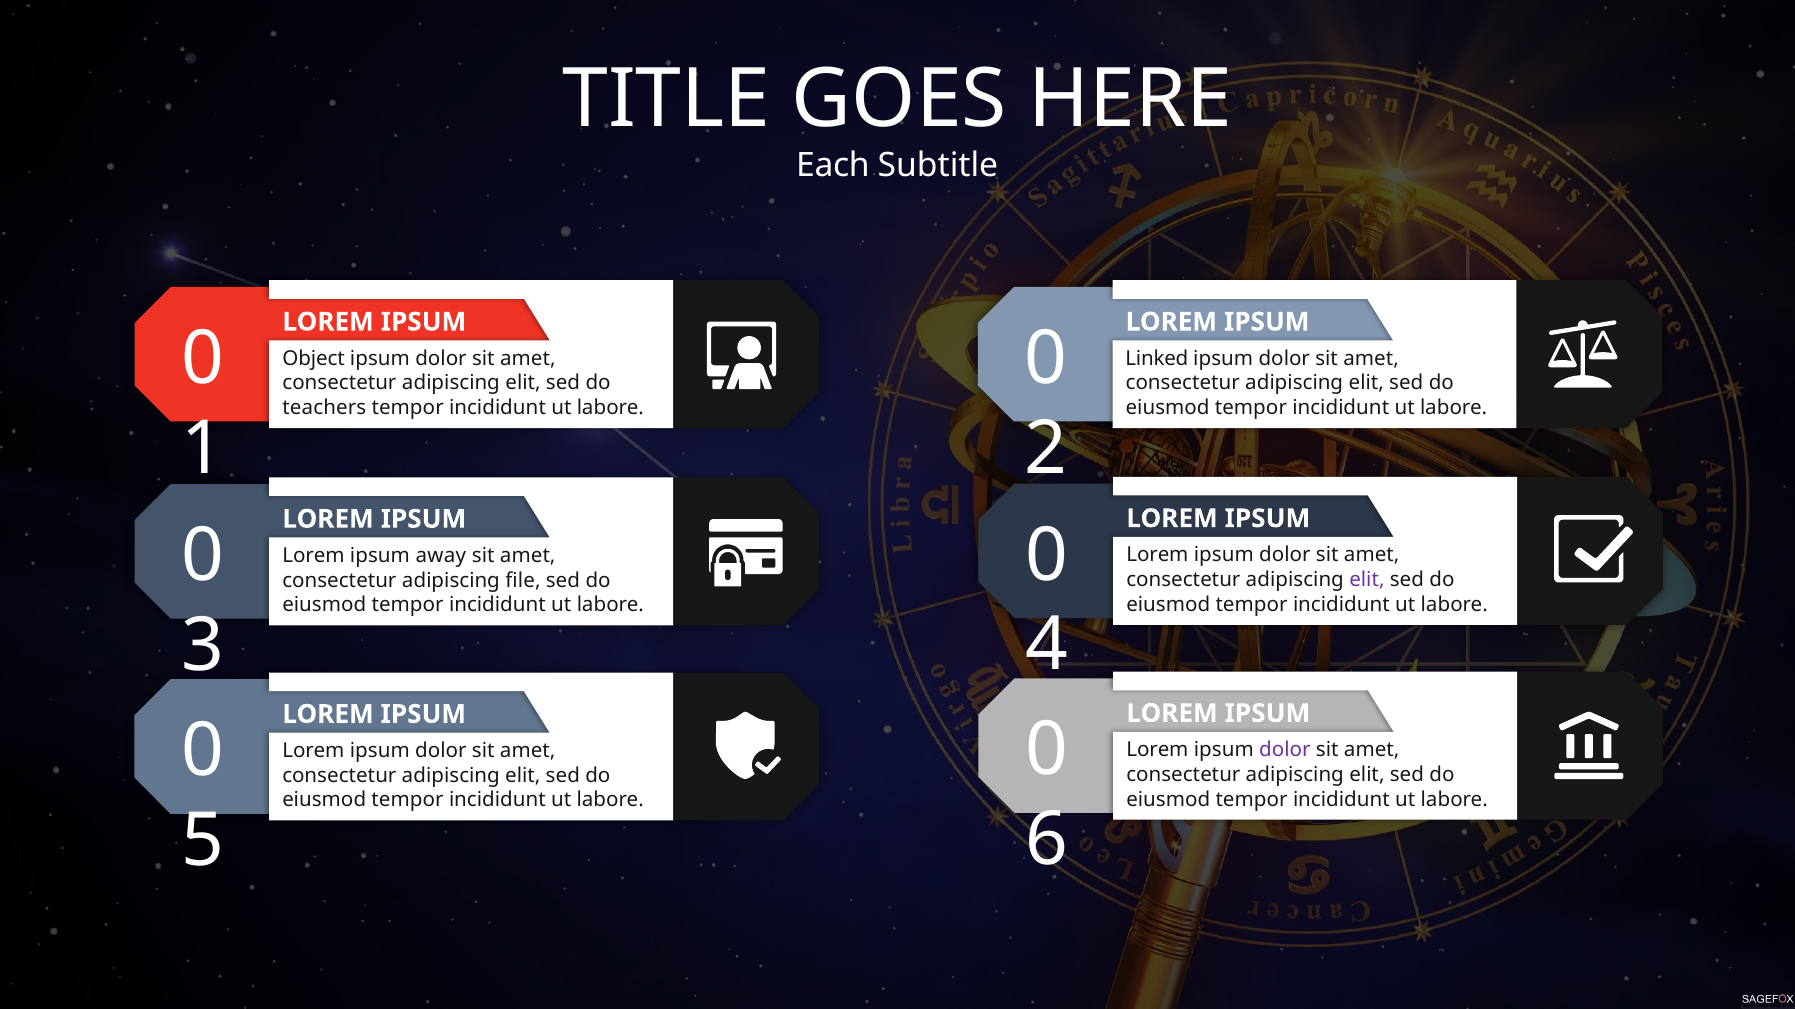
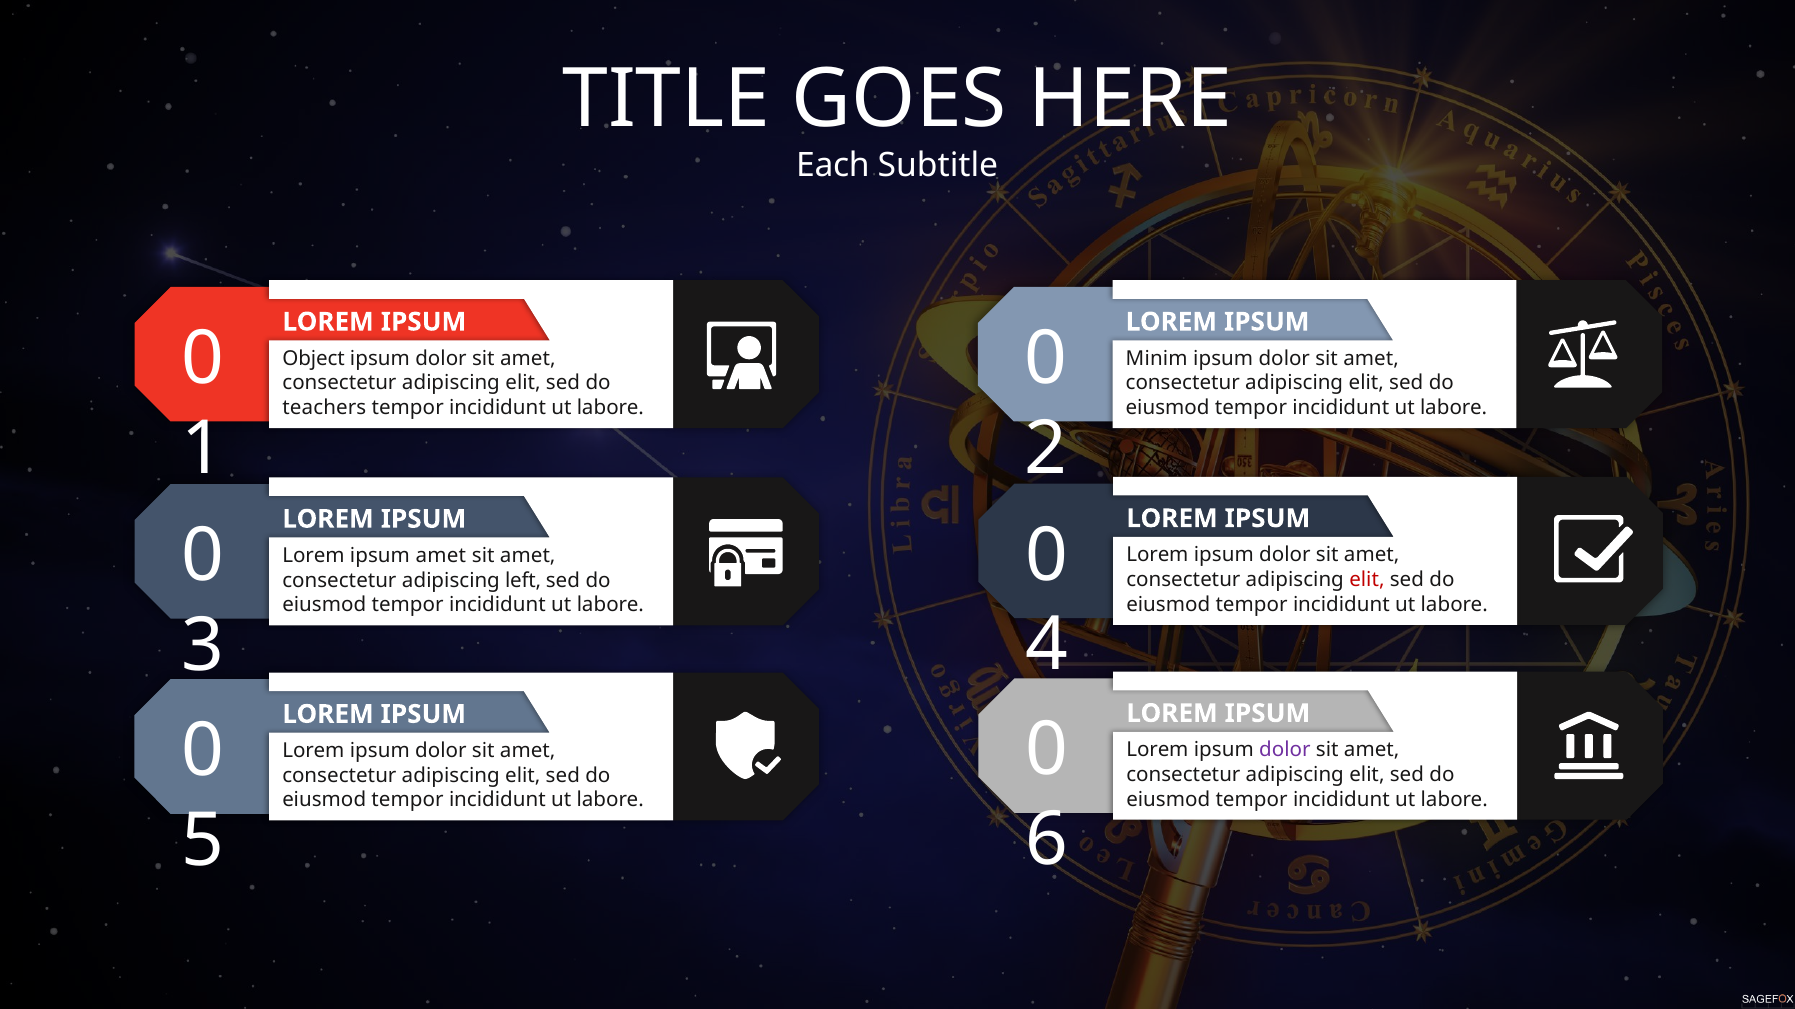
Linked: Linked -> Minim (1157, 359)
ipsum away: away -> amet (441, 556)
elit colour: purple -> red (1367, 580)
file: file -> left (523, 581)
